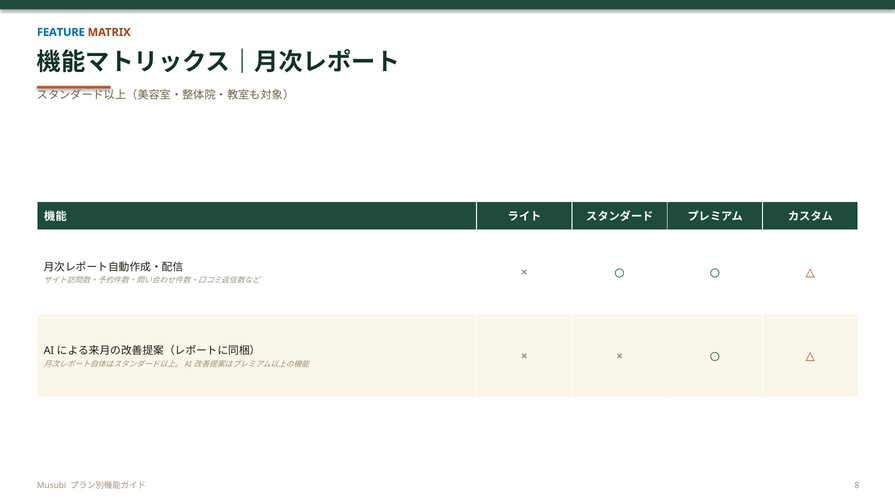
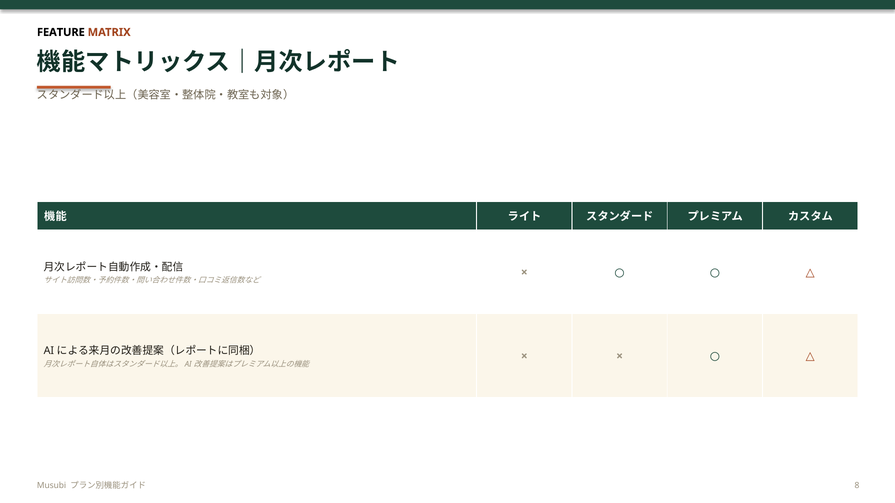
FEATURE colour: blue -> black (61, 32)
